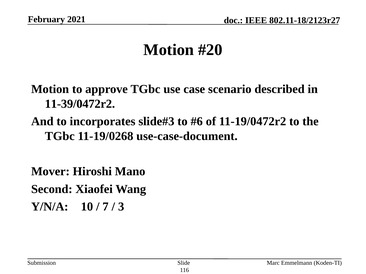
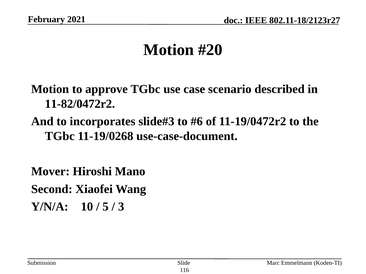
11-39/0472r2: 11-39/0472r2 -> 11-82/0472r2 (80, 104)
7: 7 -> 5 (106, 207)
